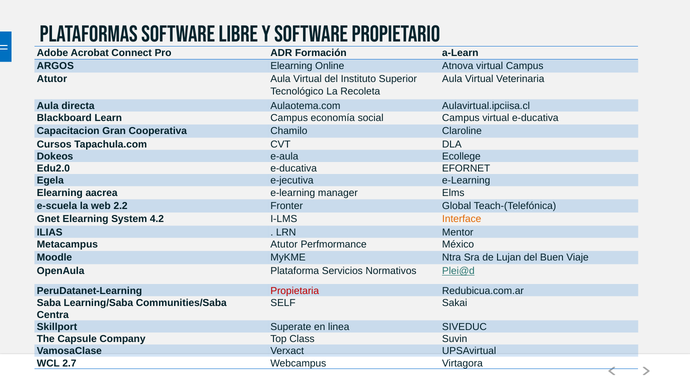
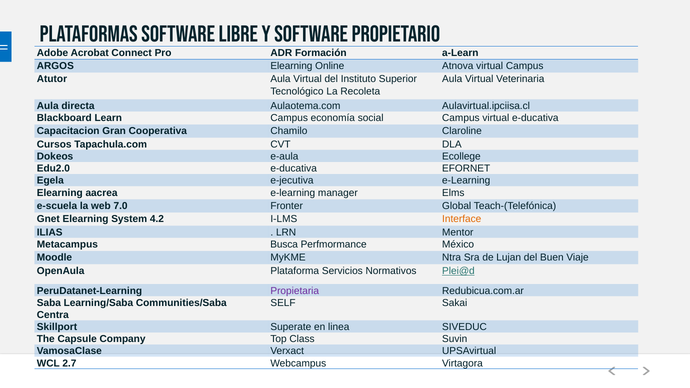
2.2: 2.2 -> 7.0 (121, 206)
Metacampus Atutor: Atutor -> Busca (284, 244)
Propietaria colour: red -> purple (295, 291)
